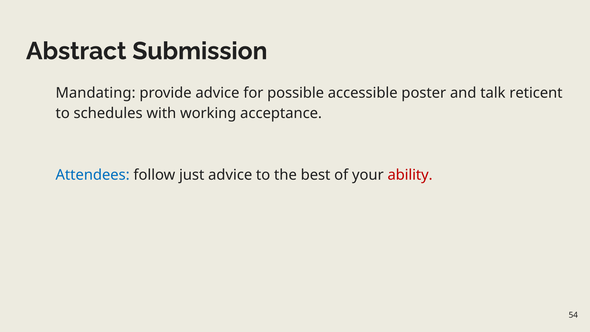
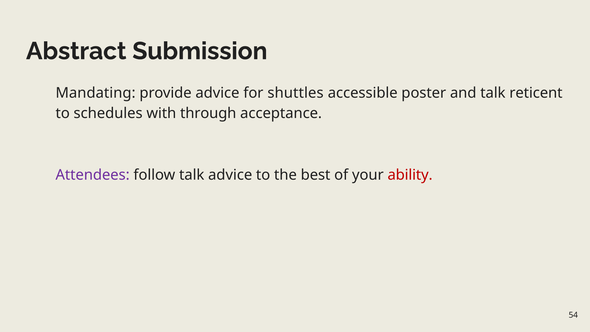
possible: possible -> shuttles (296, 93)
working: working -> through (208, 113)
Attendees colour: blue -> purple (93, 175)
follow just: just -> talk (192, 175)
